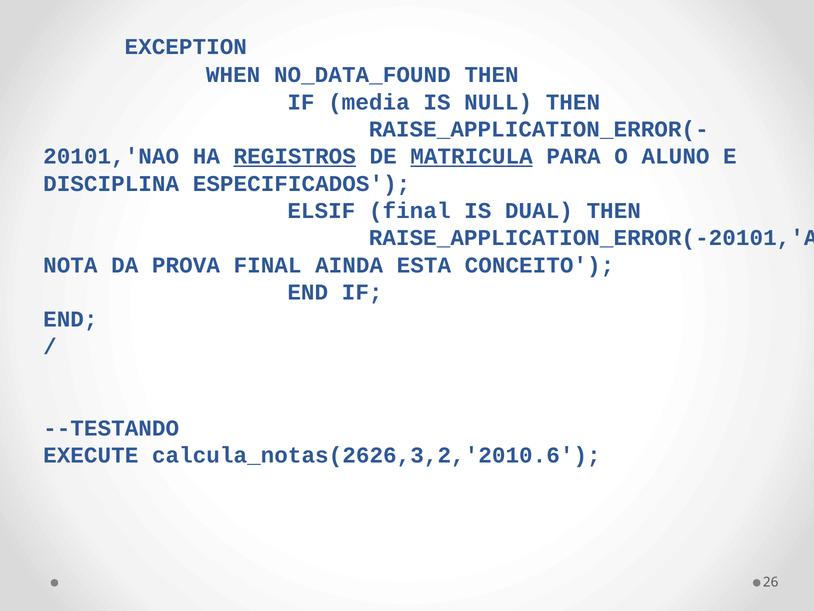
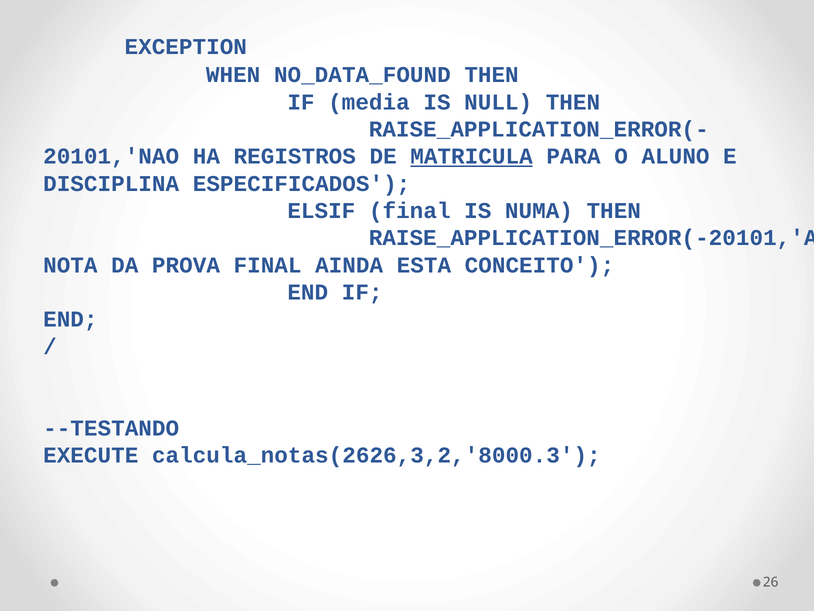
REGISTROS underline: present -> none (295, 156)
DUAL: DUAL -> NUMA (539, 211)
calcula_notas(2626,3,2,'2010.6: calcula_notas(2626,3,2,'2010.6 -> calcula_notas(2626,3,2,'8000.3 (376, 455)
